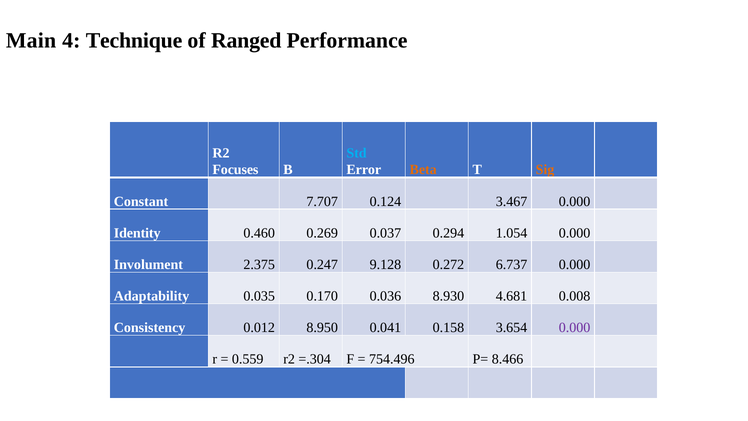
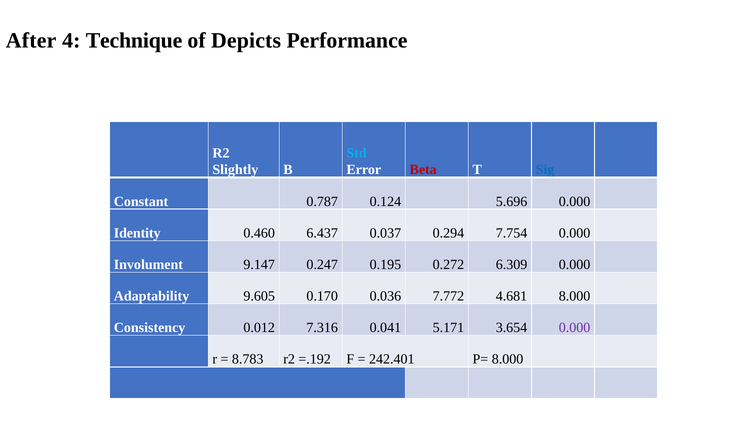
Main: Main -> After (31, 41)
Ranged: Ranged -> Depicts (246, 41)
Focuses: Focuses -> Slightly (235, 170)
Beta colour: orange -> red (423, 170)
Sig colour: orange -> blue (545, 170)
7.707: 7.707 -> 0.787 (322, 201)
3.467: 3.467 -> 5.696 (512, 201)
0.269: 0.269 -> 6.437 (322, 233)
1.054: 1.054 -> 7.754 (512, 233)
2.375: 2.375 -> 9.147 (259, 264)
9.128: 9.128 -> 0.195 (385, 264)
6.737: 6.737 -> 6.309 (512, 264)
0.035: 0.035 -> 9.605 (259, 296)
8.930: 8.930 -> 7.772 (448, 296)
4.681 0.008: 0.008 -> 8.000 (575, 296)
8.950: 8.950 -> 7.316 (322, 328)
0.158: 0.158 -> 5.171 (448, 328)
0.559: 0.559 -> 8.783 (248, 359)
=.304: =.304 -> =.192 (315, 359)
754.496: 754.496 -> 242.401 (392, 359)
P= 8.466: 8.466 -> 8.000 (508, 359)
